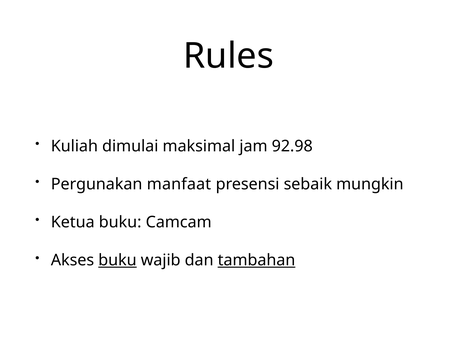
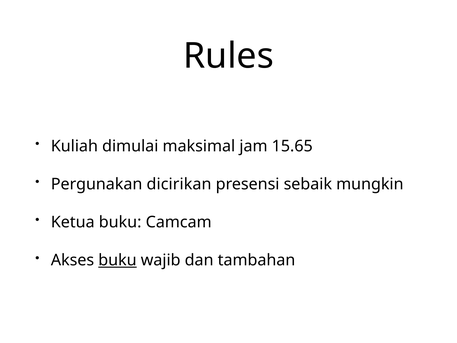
92.98: 92.98 -> 15.65 (292, 146)
manfaat: manfaat -> dicirikan (179, 184)
tambahan underline: present -> none (257, 260)
